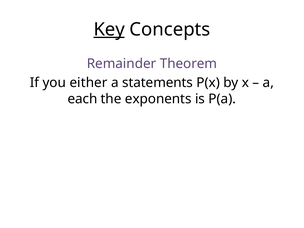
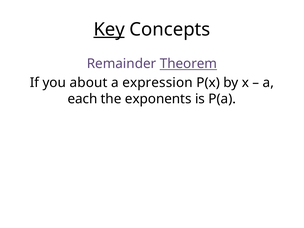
Theorem underline: none -> present (188, 64)
either: either -> about (89, 83)
statements: statements -> expression (157, 83)
